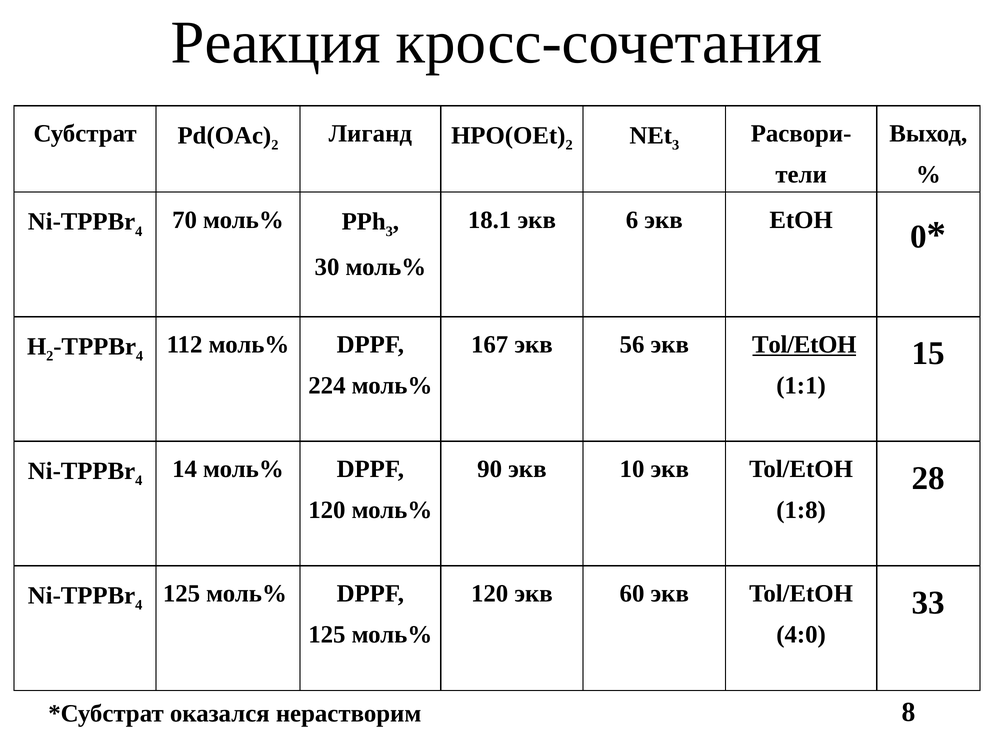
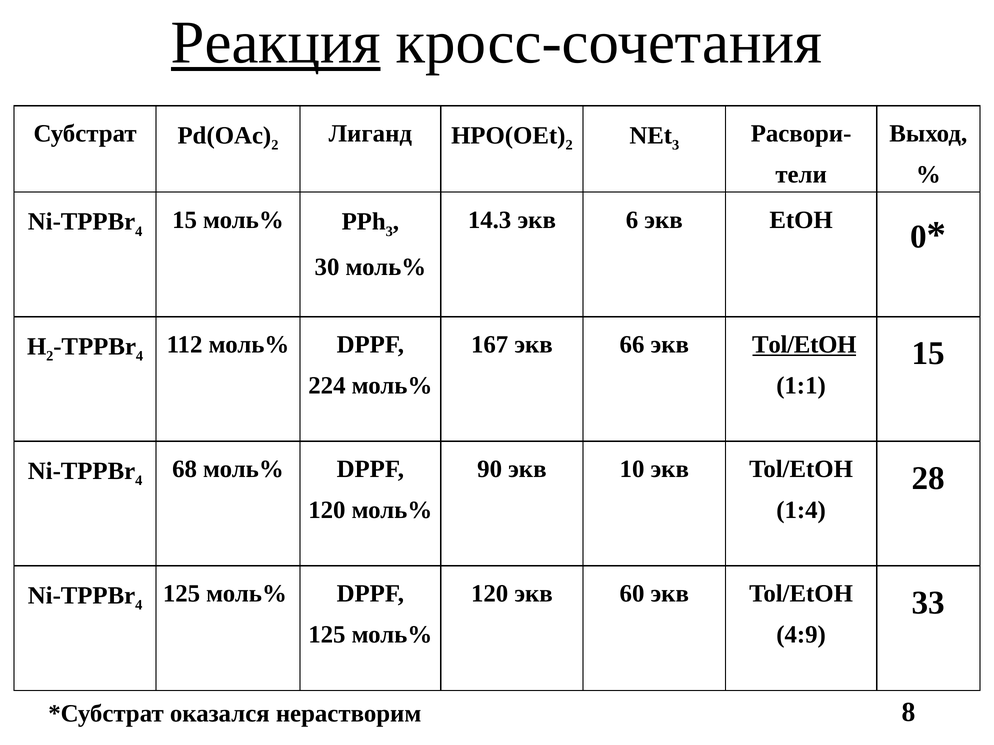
Реакция underline: none -> present (276, 43)
18.1: 18.1 -> 14.3 (490, 220)
70: 70 -> 15 (185, 220)
56: 56 -> 66 (632, 345)
14: 14 -> 68 (185, 469)
1:8: 1:8 -> 1:4 (801, 511)
4:0: 4:0 -> 4:9 (801, 635)
